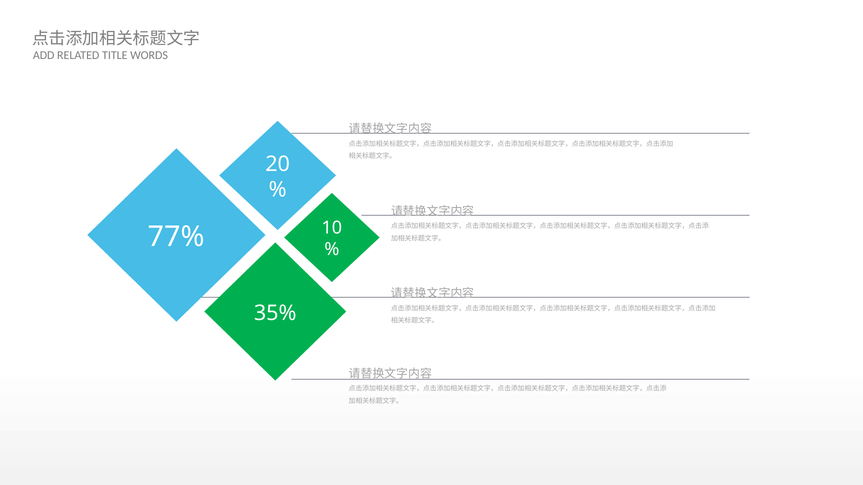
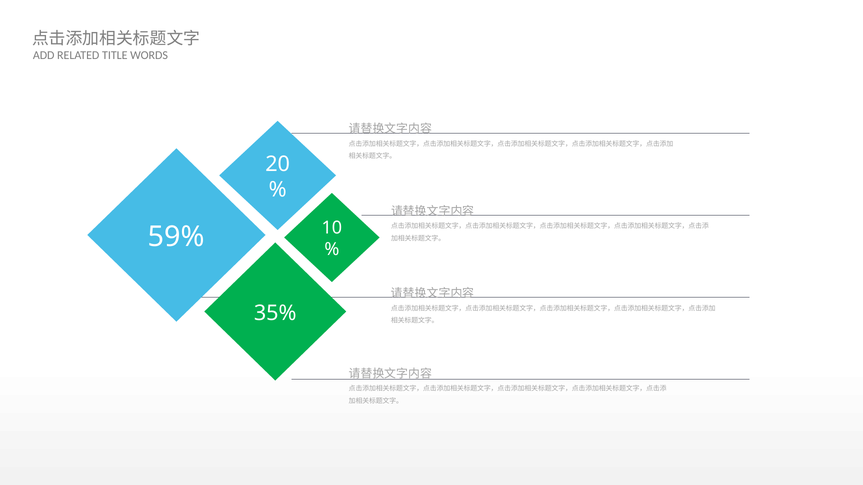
77%: 77% -> 59% (176, 237)
